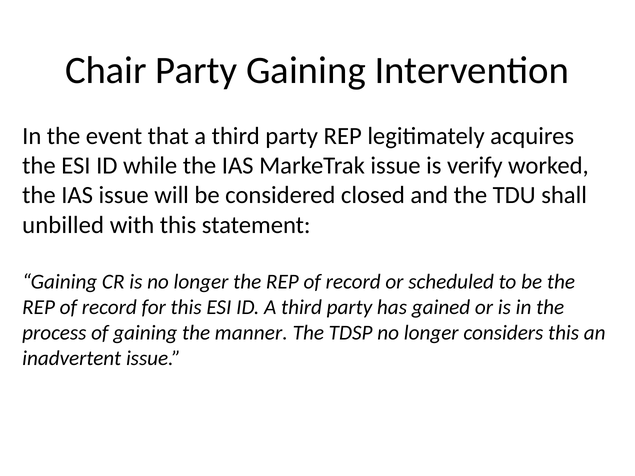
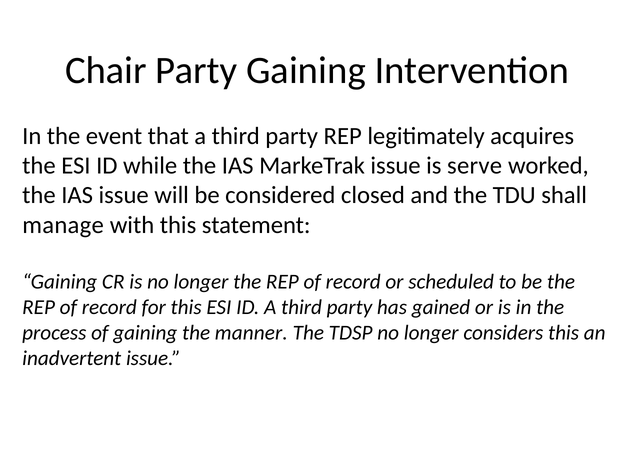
verify: verify -> serve (475, 166)
unbilled: unbilled -> manage (63, 225)
